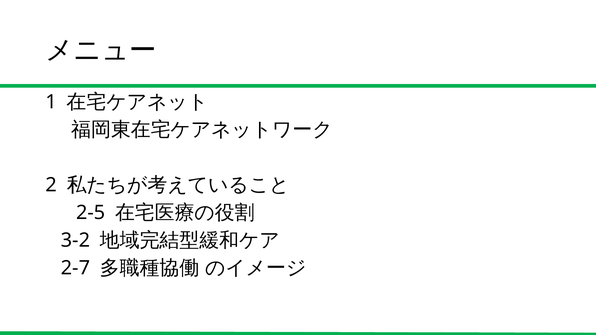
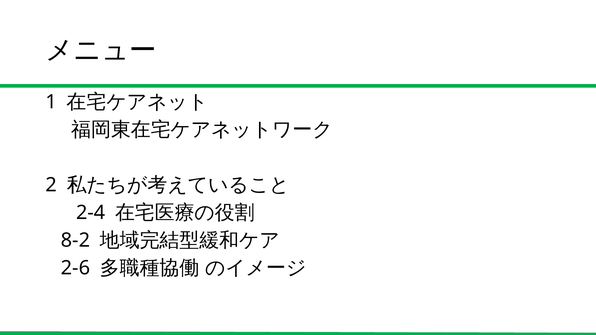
2-5: 2-5 -> 2-4 (91, 213)
3-2: 3-2 -> 8-2 (75, 241)
2-7: 2-7 -> 2-6 (75, 268)
